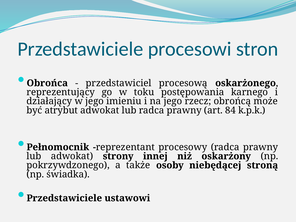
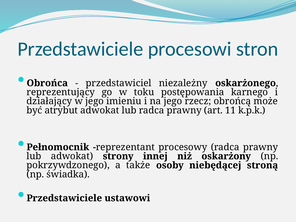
procesową: procesową -> niezależny (183, 83)
84: 84 -> 11 (230, 110)
